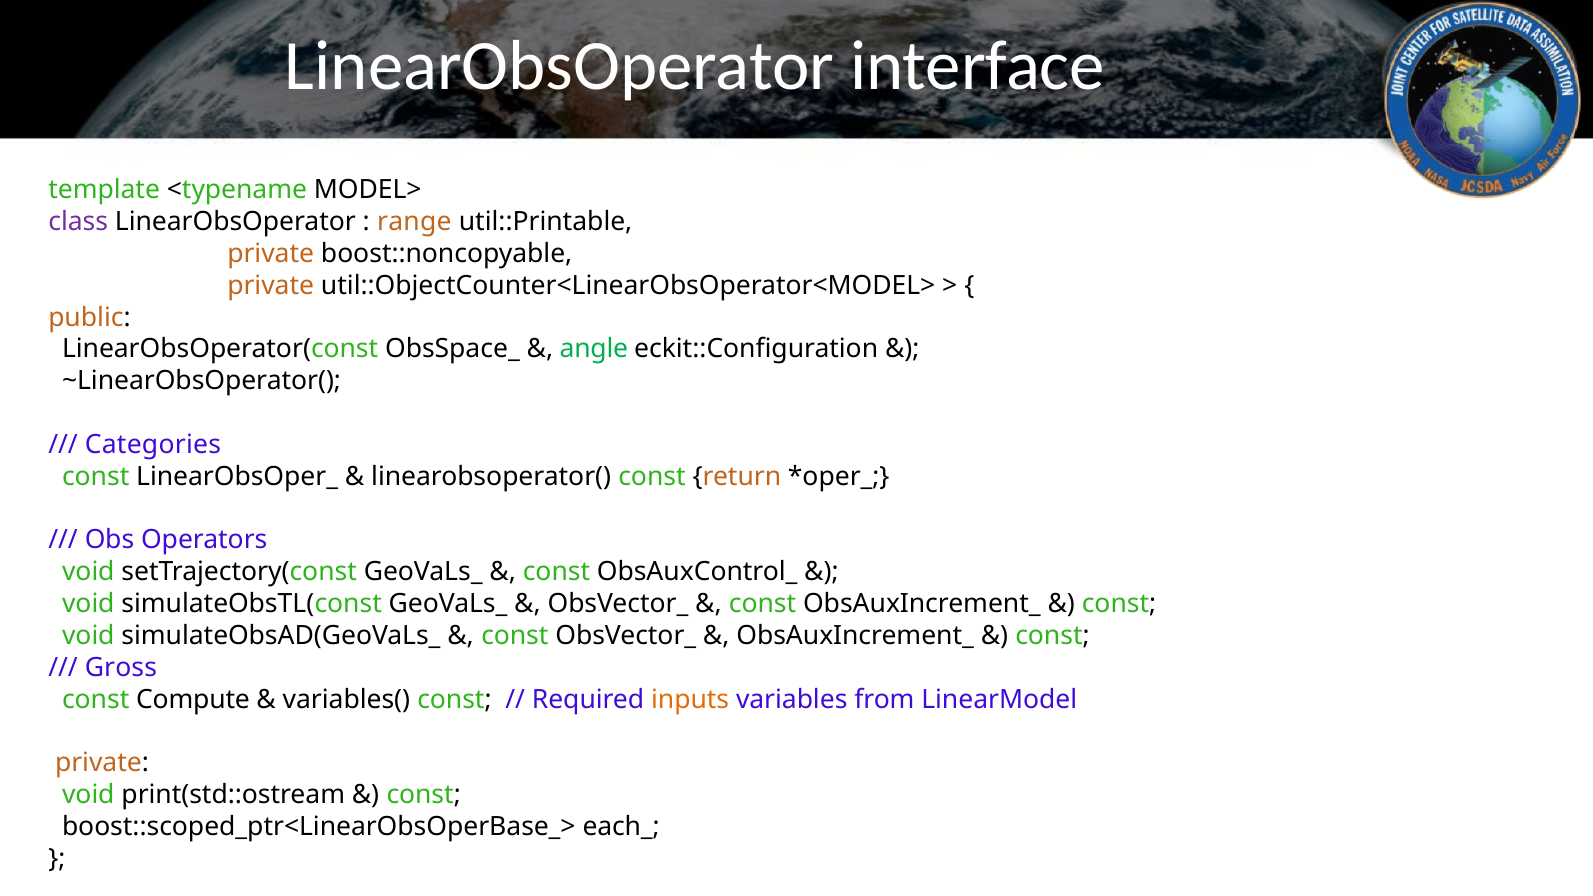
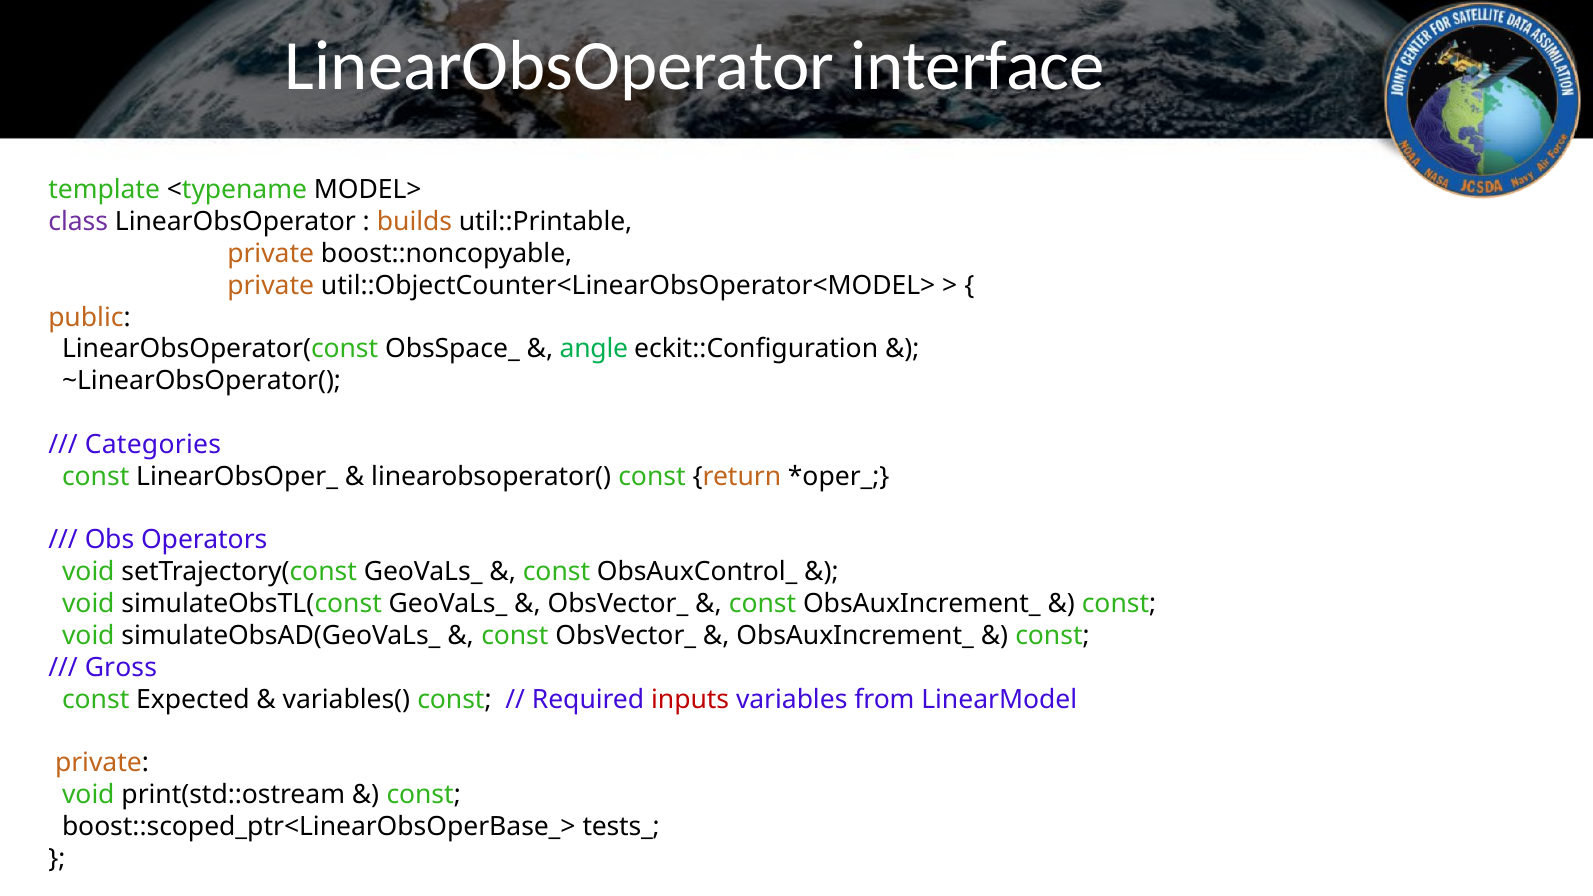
range: range -> builds (415, 222)
Compute: Compute -> Expected (193, 699)
inputs colour: orange -> red (690, 699)
each_: each_ -> tests_ (621, 827)
